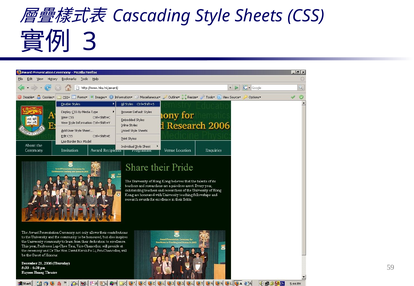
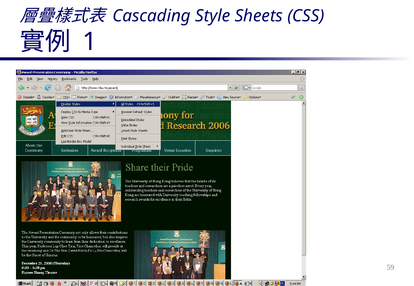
3: 3 -> 1 (90, 42)
